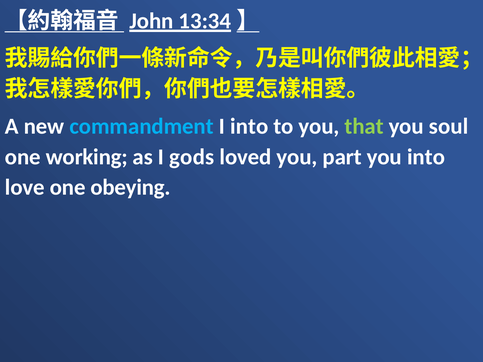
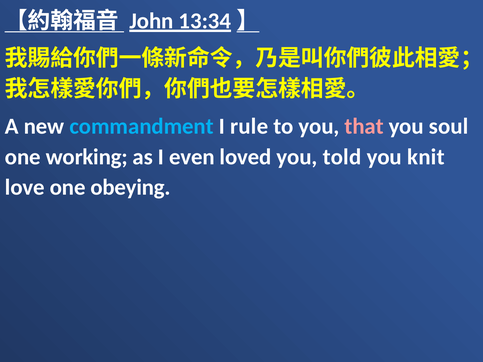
I into: into -> rule (249, 126)
that colour: light green -> pink (364, 126)
gods: gods -> even (192, 157)
part: part -> told (342, 157)
you into: into -> knit (426, 157)
